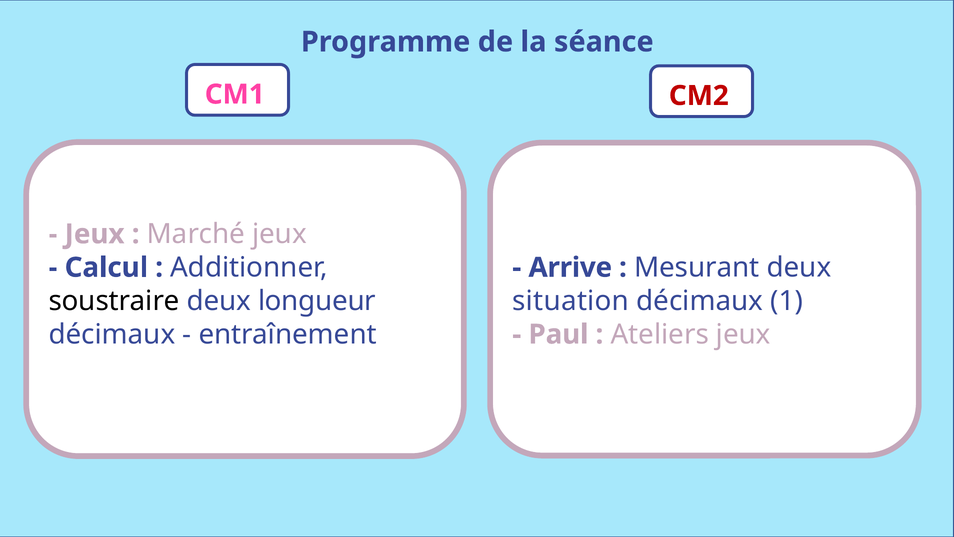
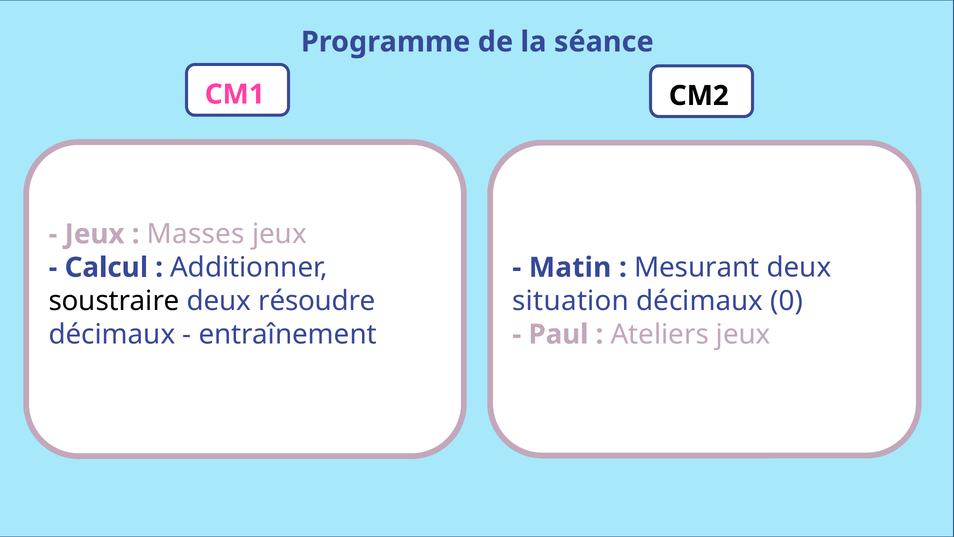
CM2 colour: red -> black (699, 96)
Marché: Marché -> Masses (196, 234)
Arrive: Arrive -> Matin (570, 267)
longueur: longueur -> résoudre (317, 301)
1: 1 -> 0 (787, 301)
